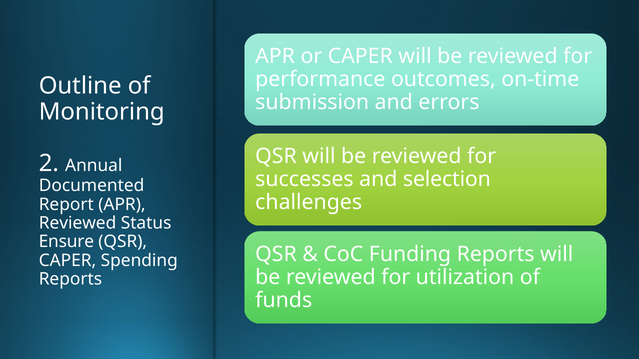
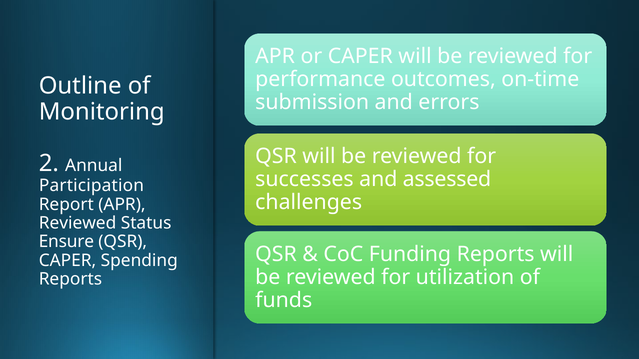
selection: selection -> assessed (447, 180)
Documented: Documented -> Participation (91, 186)
